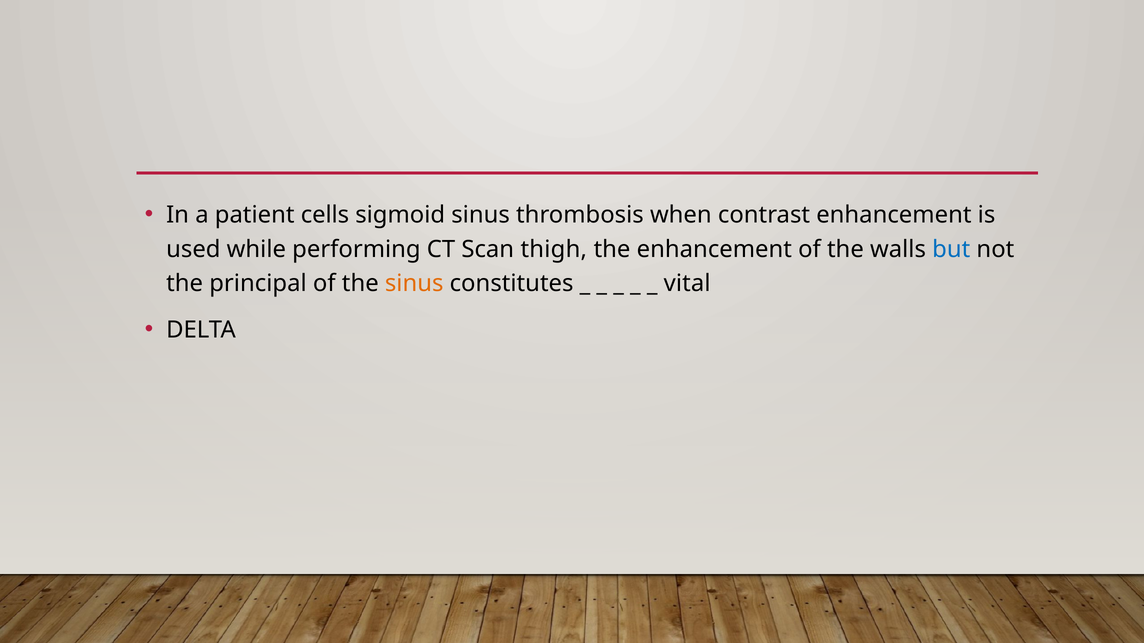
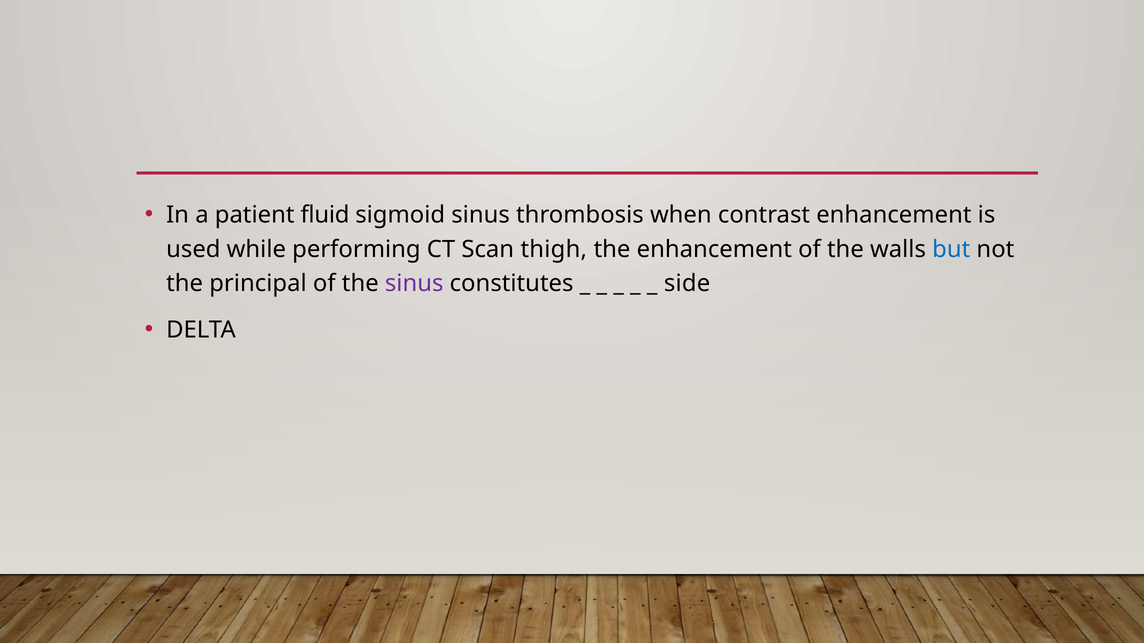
cells: cells -> fluid (325, 215)
sinus colour: orange -> purple (414, 284)
vital: vital -> side (687, 284)
